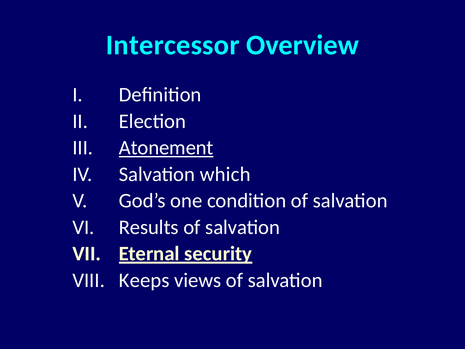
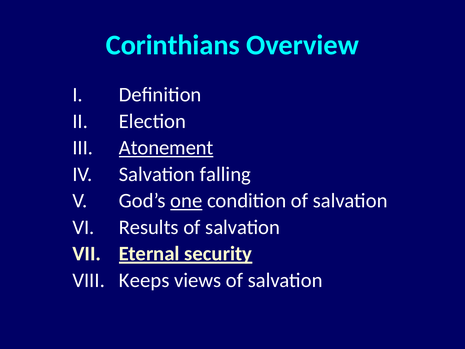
Intercessor: Intercessor -> Corinthians (173, 45)
which: which -> falling (225, 174)
one underline: none -> present (186, 201)
